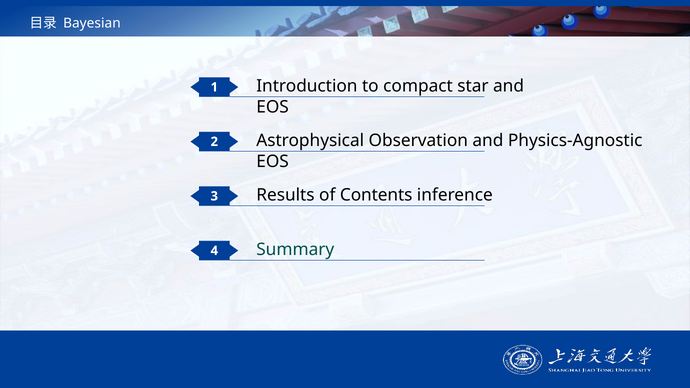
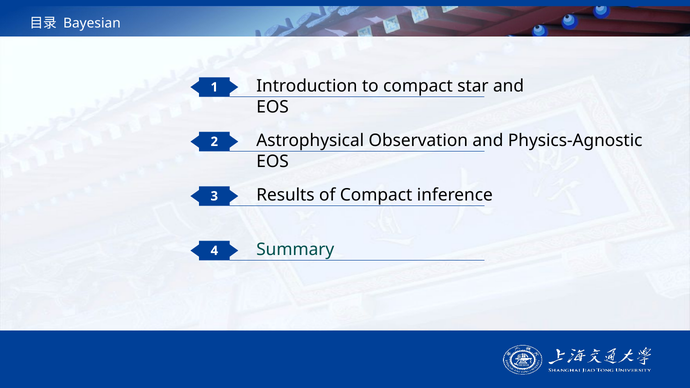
of Contents: Contents -> Compact (376, 195)
